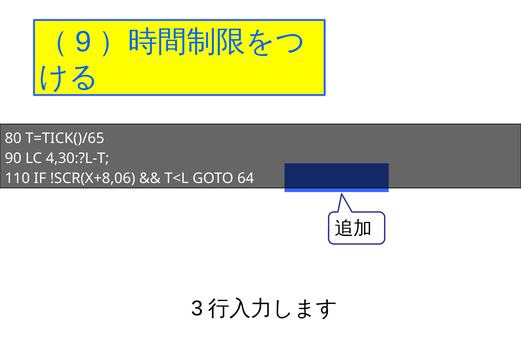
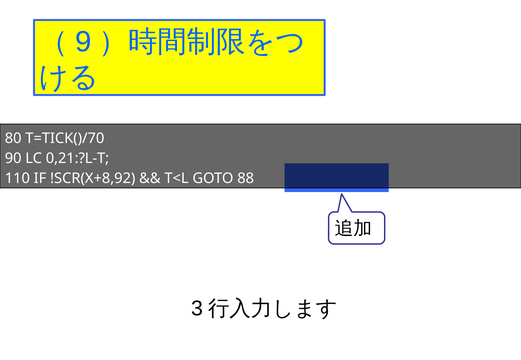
T=TICK()/65: T=TICK()/65 -> T=TICK()/70 (65, 139)
4,30:?L-T: 4,30:?L-T -> 0,21:?L-T (77, 159)
!SCR(X+8,06: !SCR(X+8,06 -> !SCR(X+8,92 (93, 179)
64: 64 -> 88 (246, 179)
